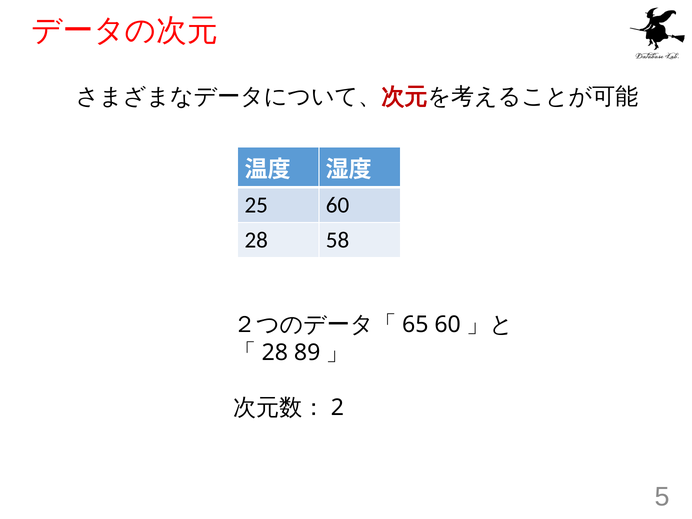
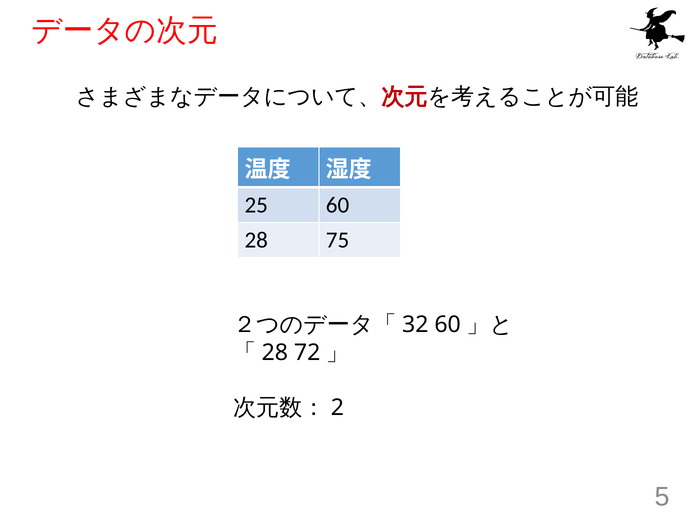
58: 58 -> 75 (338, 240)
65: 65 -> 32 (415, 325)
89: 89 -> 72 (307, 352)
